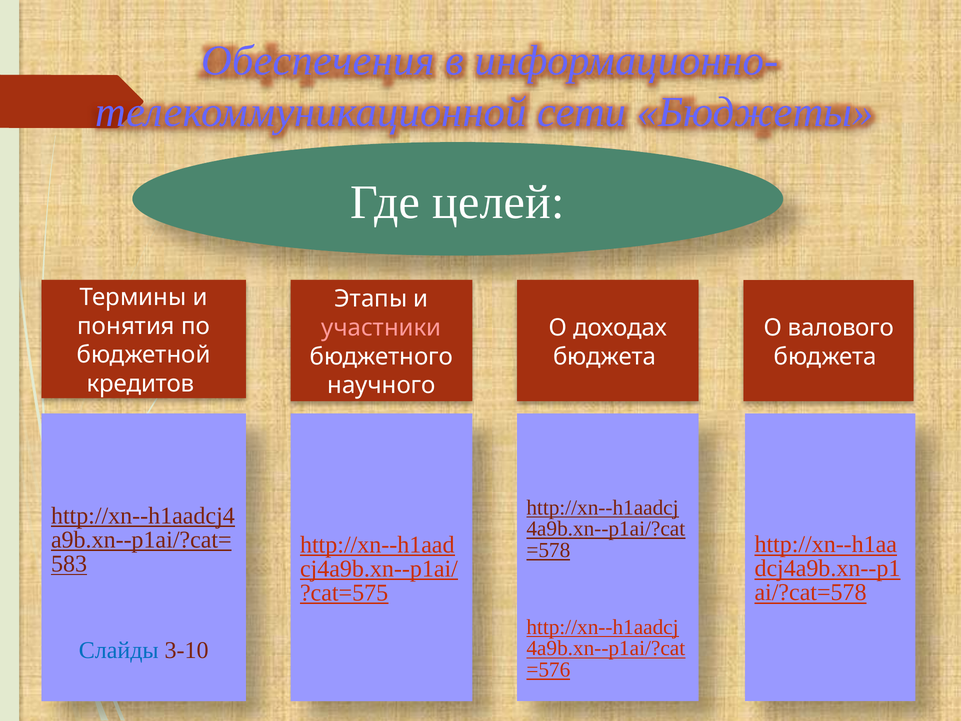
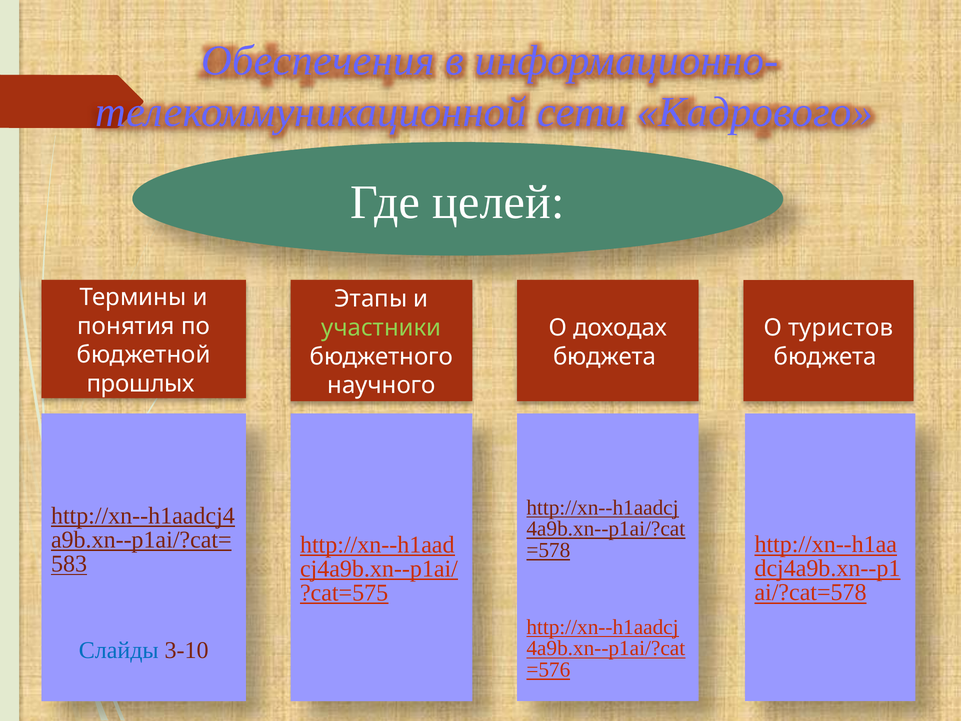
Бюджеты: Бюджеты -> Кадрового (755, 112)
участники colour: pink -> light green (381, 328)
валового: валового -> туристов (841, 328)
кредитов: кредитов -> прошлых (141, 384)
